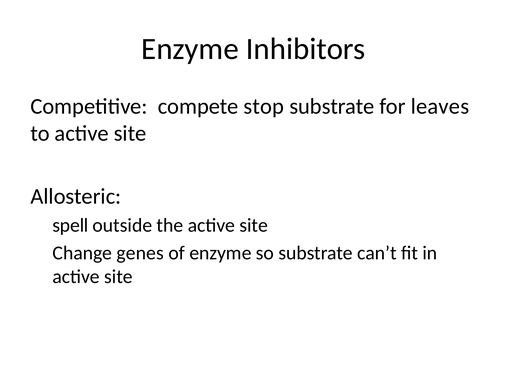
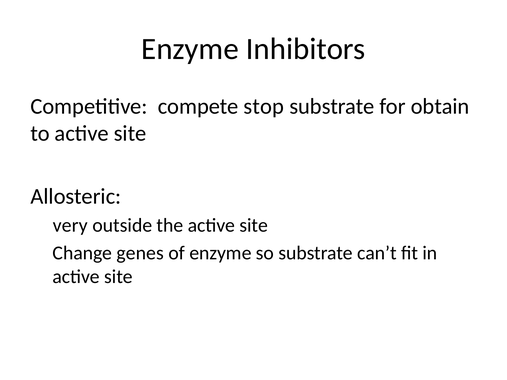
leaves: leaves -> obtain (440, 106)
spell: spell -> very (70, 226)
